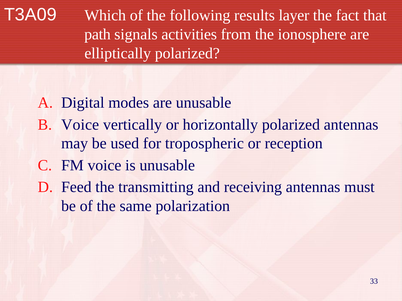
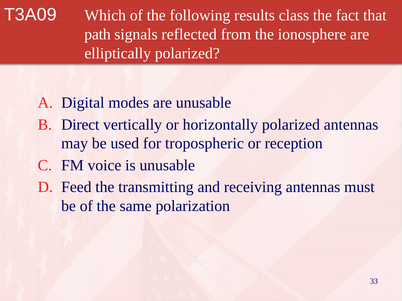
layer: layer -> class (294, 15)
activities: activities -> reflected (189, 35)
Voice: Voice -> Direct (80, 125)
